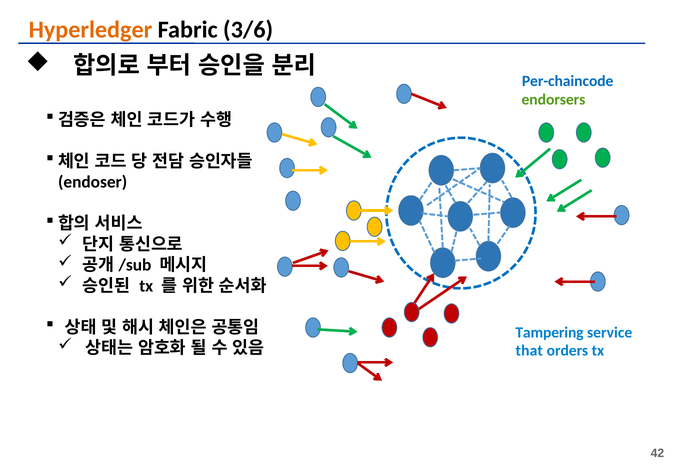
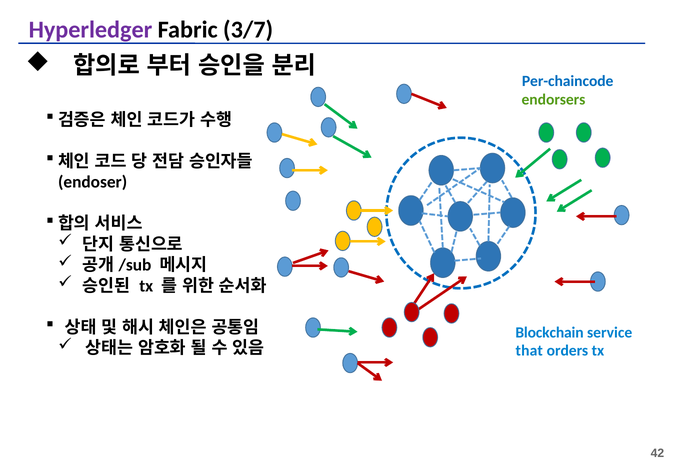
Hyperledger colour: orange -> purple (90, 30)
3/6: 3/6 -> 3/7 (248, 30)
Tampering: Tampering -> Blockchain (550, 333)
